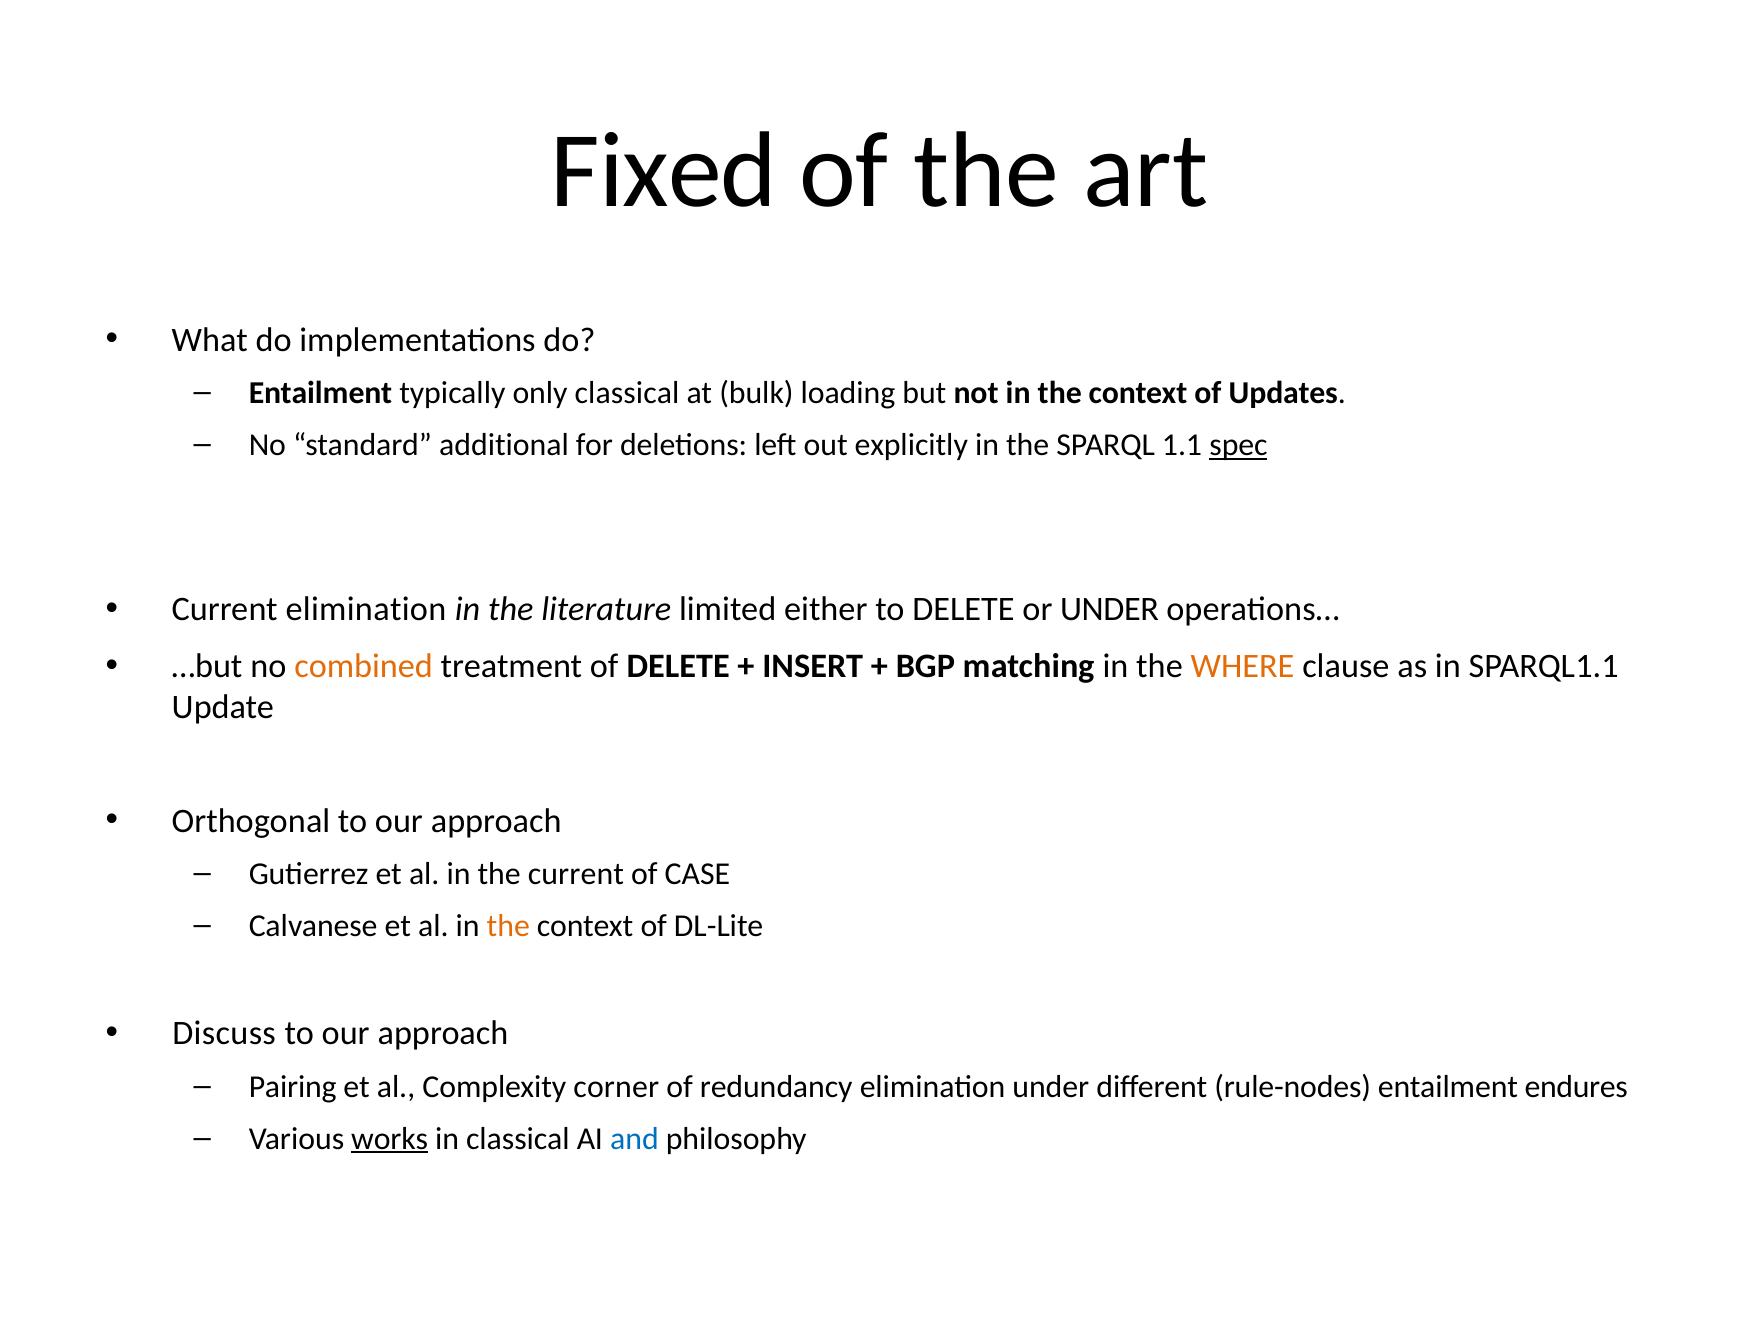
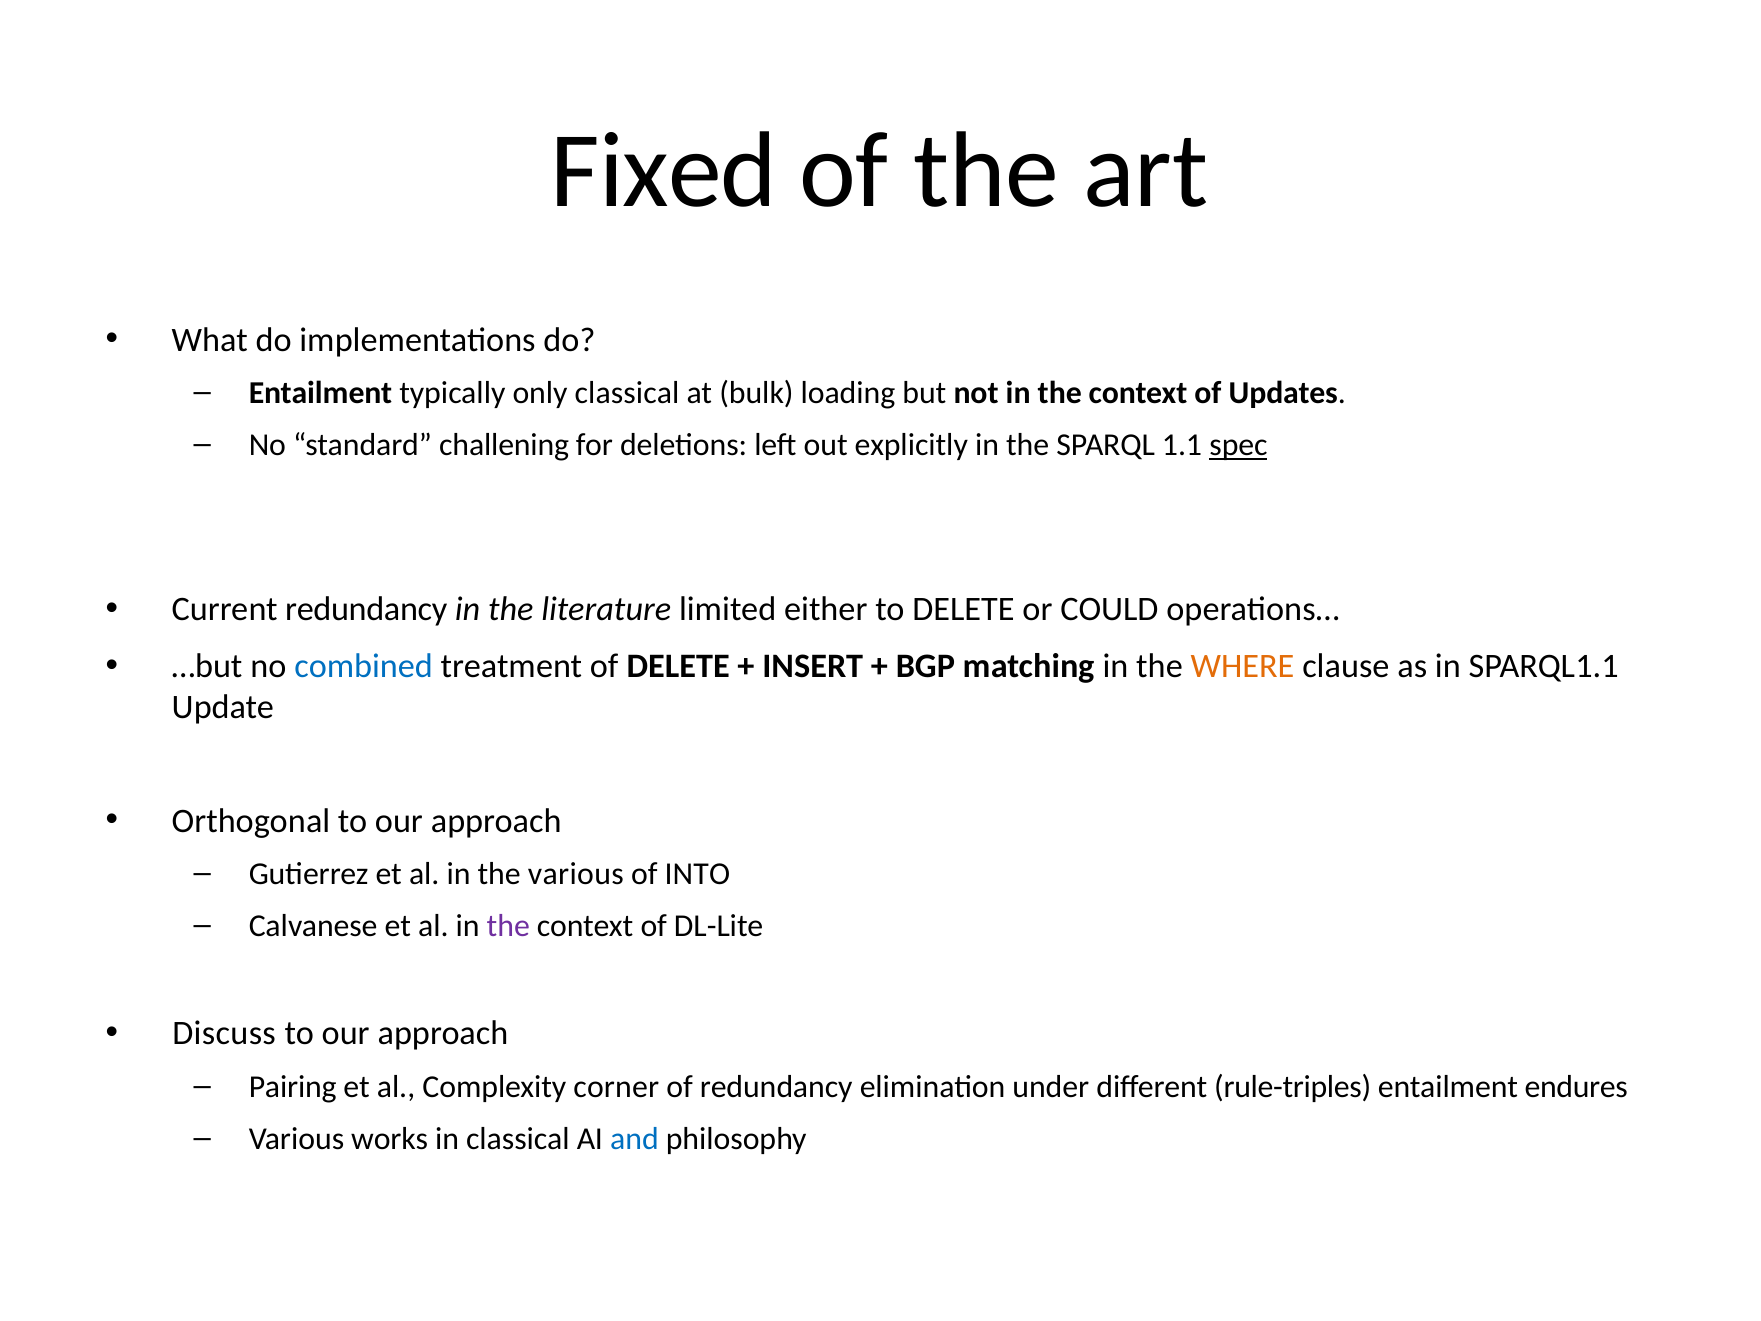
additional: additional -> challening (504, 445)
Current elimination: elimination -> redundancy (366, 609)
or UNDER: UNDER -> COULD (1109, 609)
combined colour: orange -> blue (364, 666)
the current: current -> various (576, 874)
CASE: CASE -> INTO (697, 874)
the colour: orange -> purple (508, 926)
rule-nodes: rule-nodes -> rule-triples (1293, 1087)
works underline: present -> none (390, 1138)
